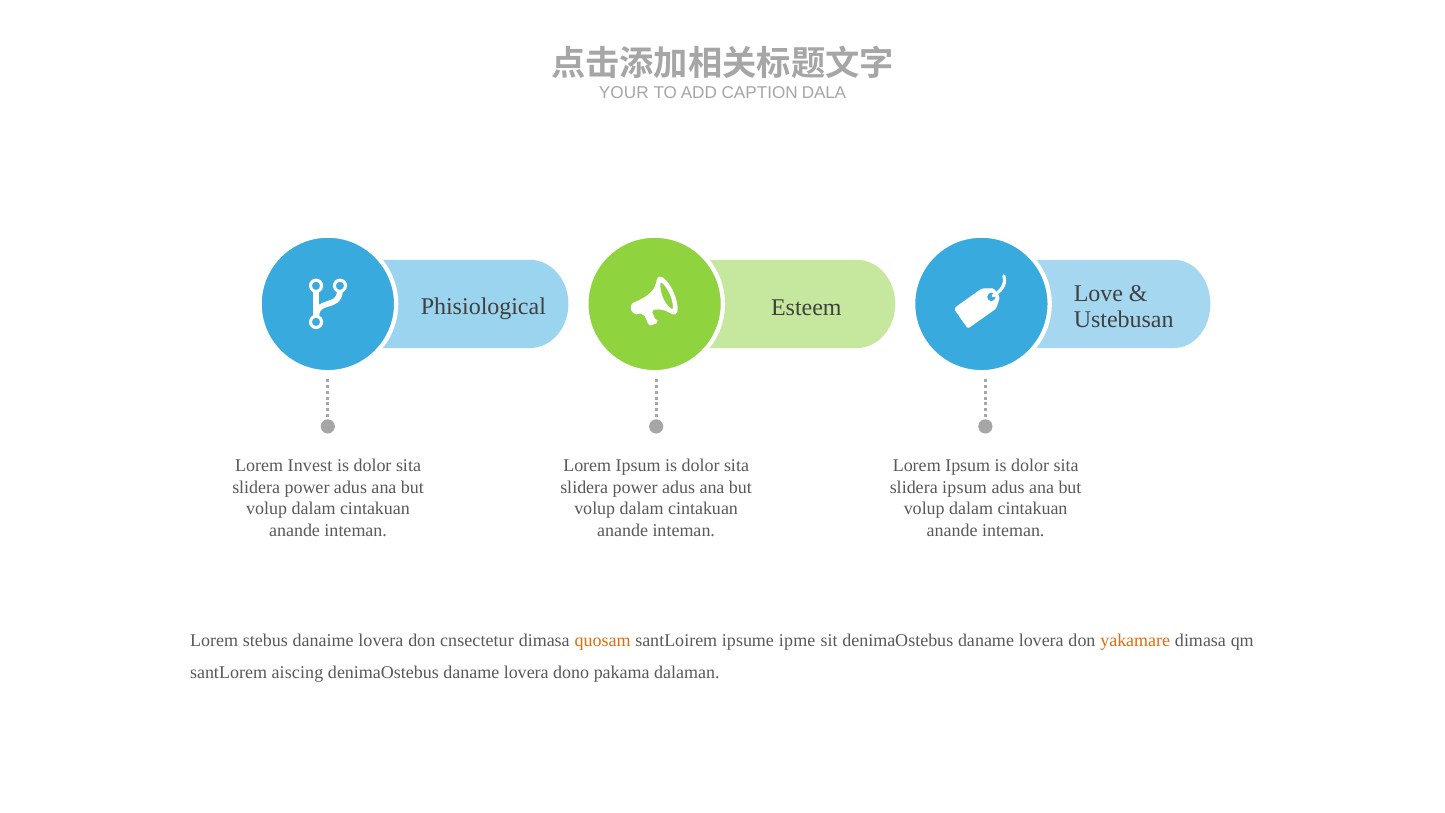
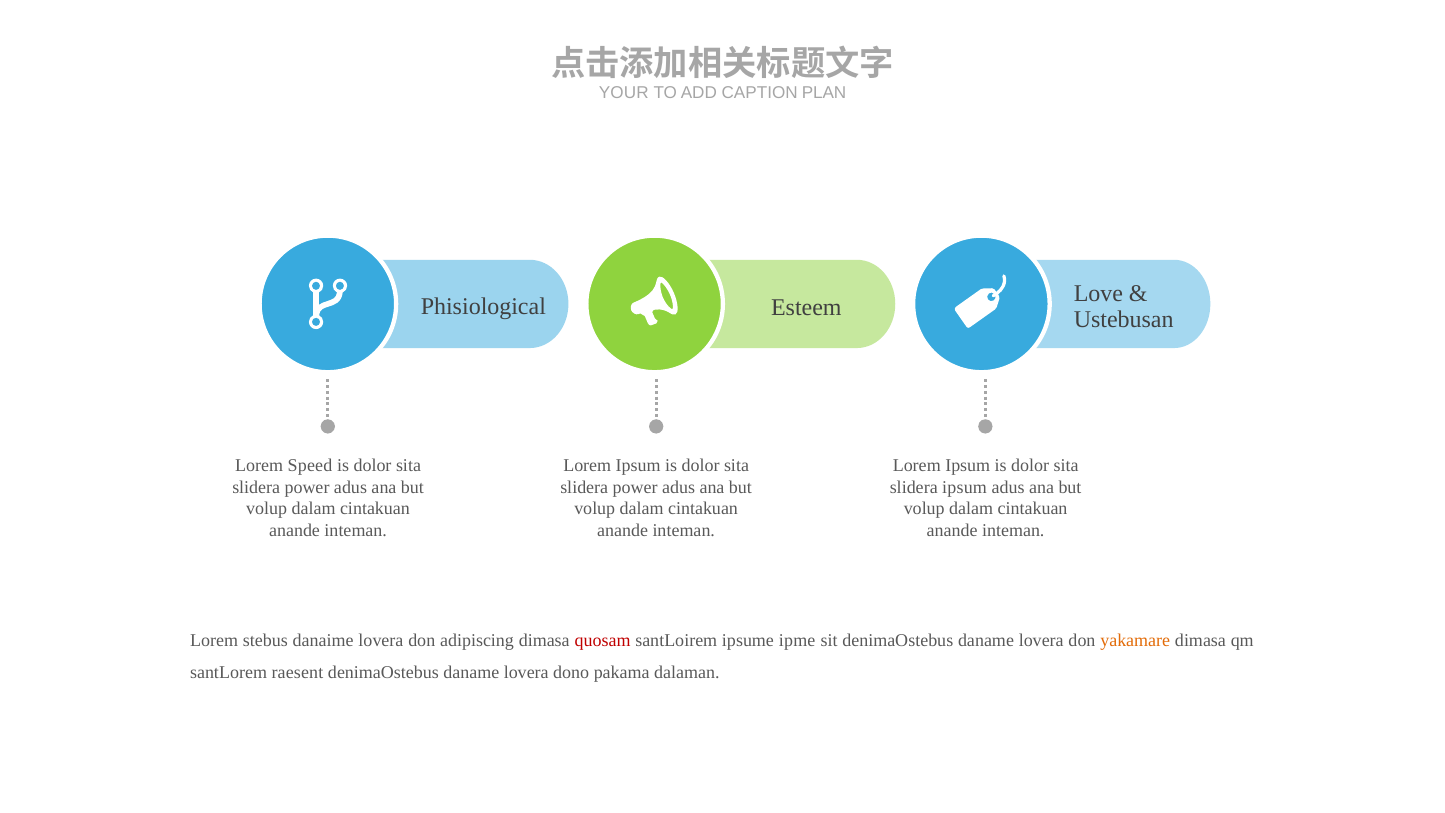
DALA: DALA -> PLAN (824, 93)
Invest: Invest -> Speed (310, 465)
cnsectetur: cnsectetur -> adipiscing (477, 640)
quosam colour: orange -> red (603, 640)
aiscing: aiscing -> raesent (297, 672)
